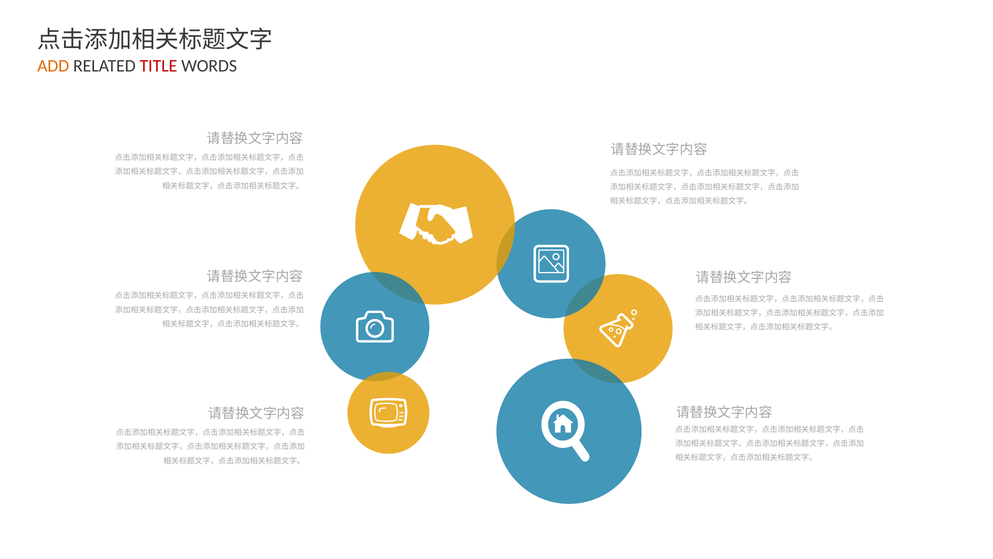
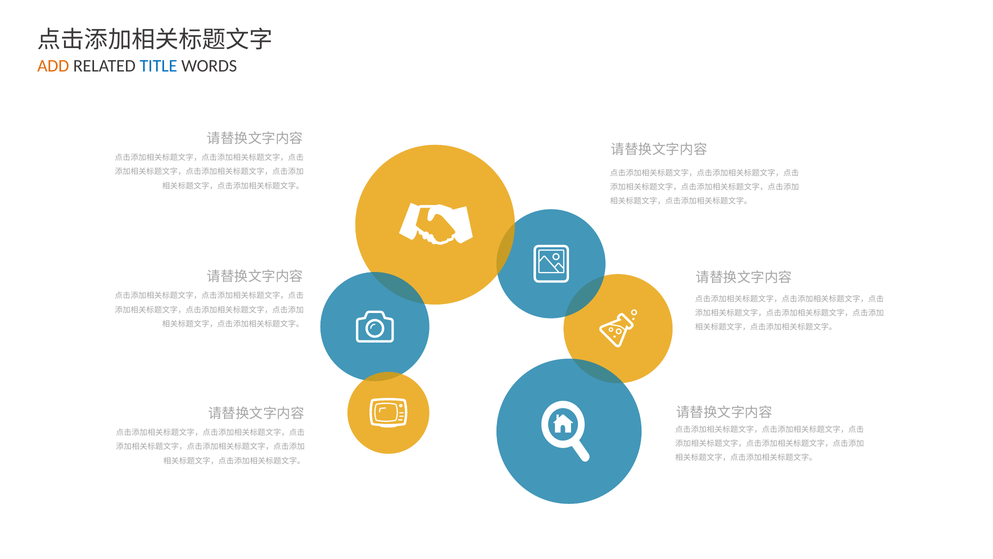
TITLE colour: red -> blue (158, 66)
